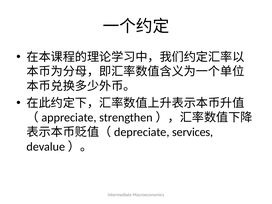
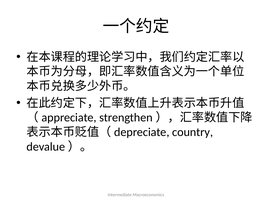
services: services -> country (193, 132)
